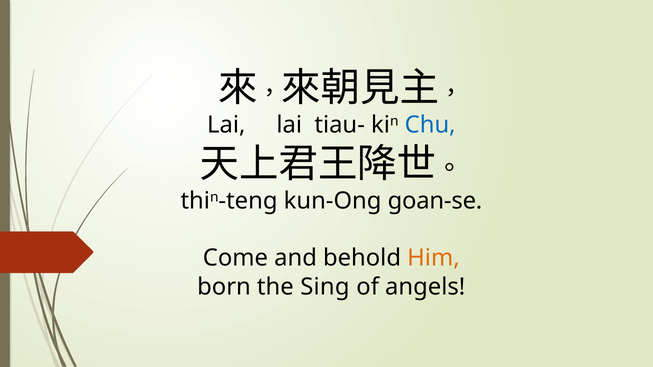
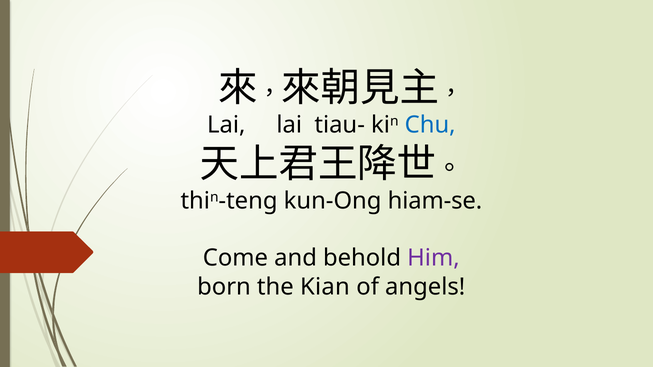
goan-se: goan-se -> hiam-se (435, 201)
Him colour: orange -> purple (433, 258)
Sing: Sing -> Kian (325, 287)
